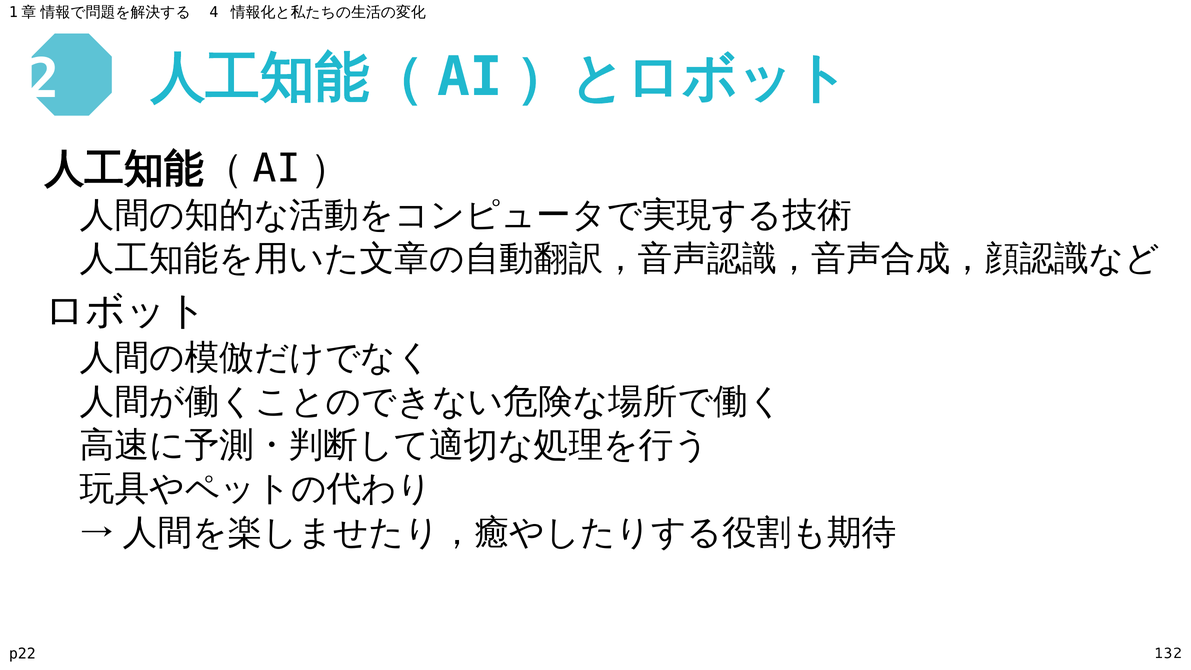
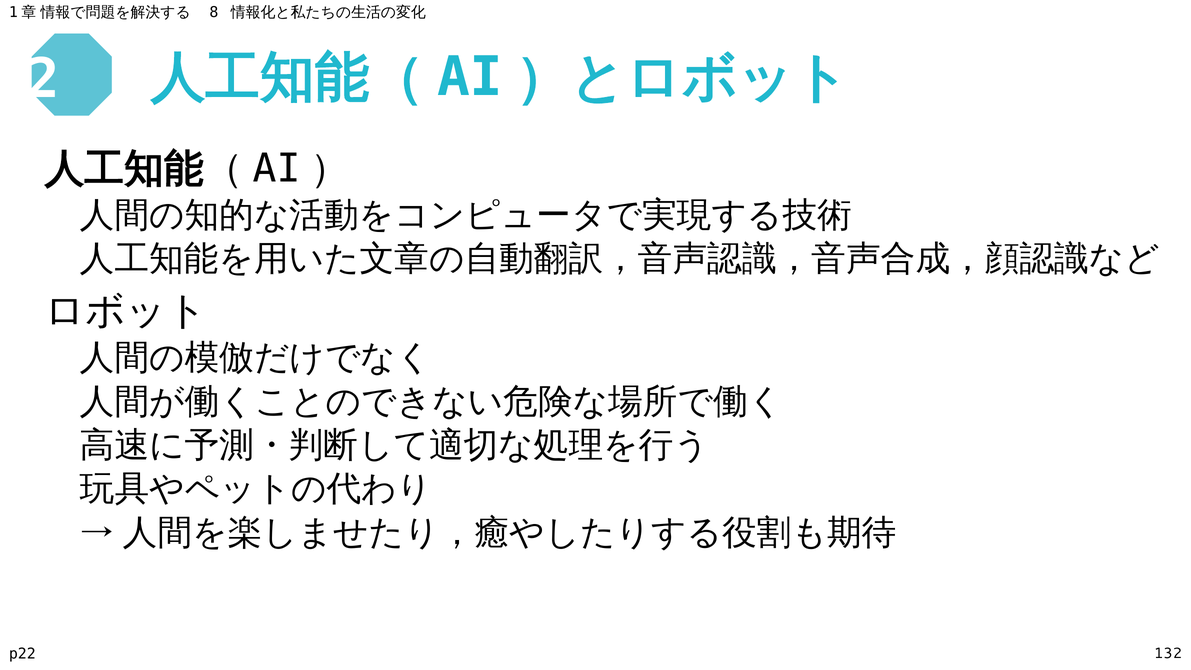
4: 4 -> 8 (214, 12)
